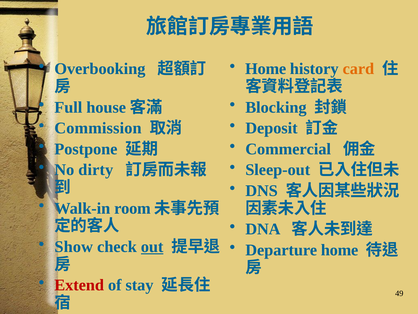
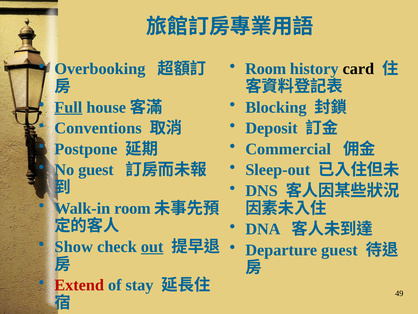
Home: Home -> Room (266, 69)
card colour: orange -> black (358, 69)
Full underline: none -> present (68, 107)
Commission: Commission -> Conventions (98, 128)
No dirty: dirty -> guest (96, 170)
Departure home: home -> guest (339, 250)
